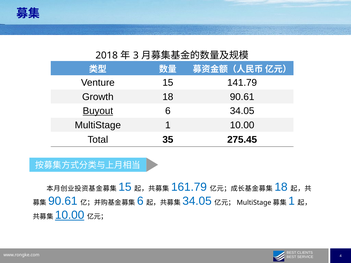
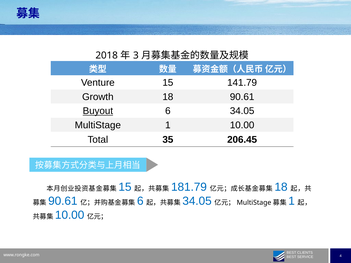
275.45: 275.45 -> 206.45 (242, 140)
161.79: 161.79 -> 181.79 (189, 187)
10.00 underline: present -> none (70, 215)
